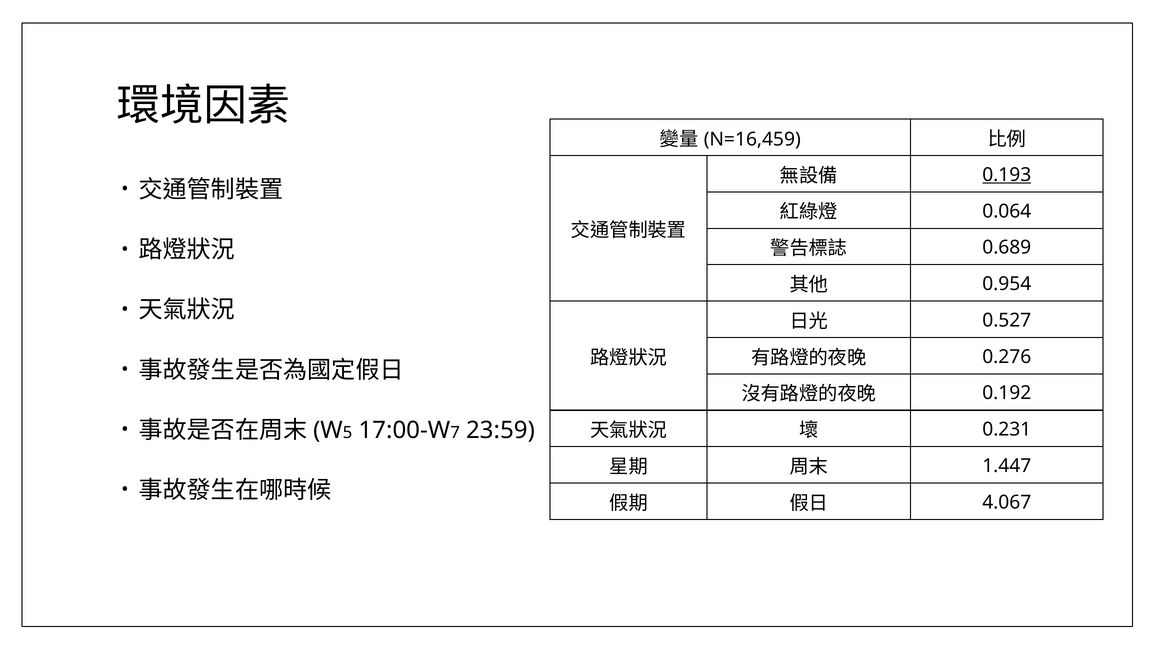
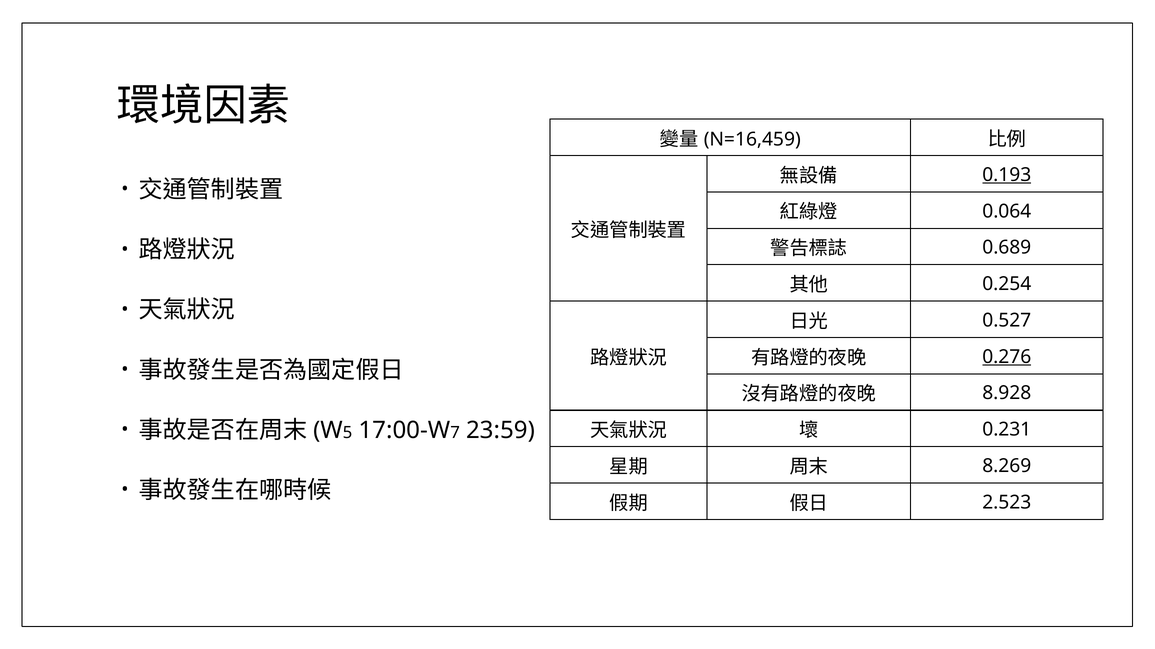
0.954: 0.954 -> 0.254 (1007, 284)
0.276 underline: none -> present (1007, 357)
0.192: 0.192 -> 8.928 (1007, 394)
1.447: 1.447 -> 8.269 (1007, 466)
4.067: 4.067 -> 2.523 (1007, 503)
